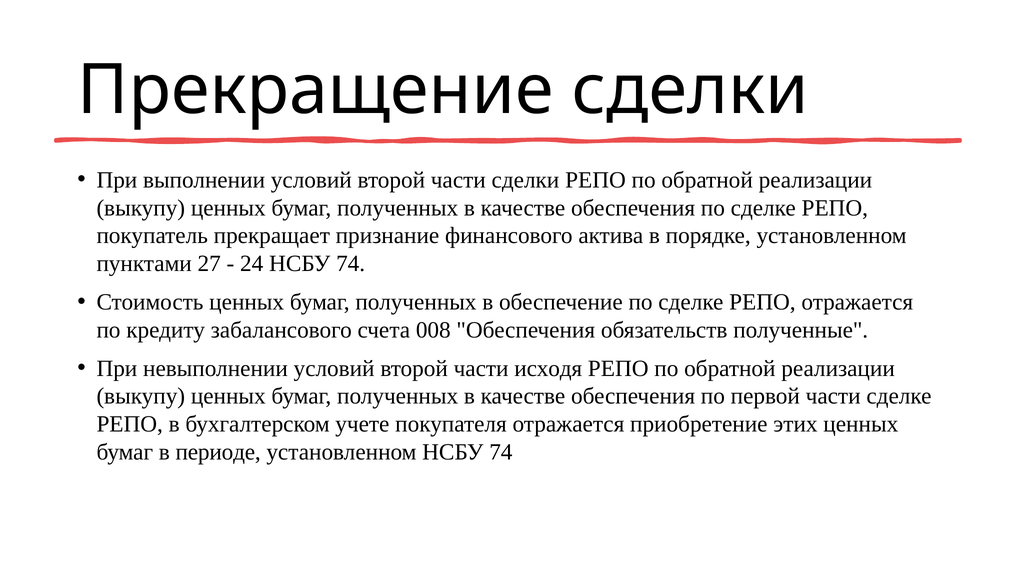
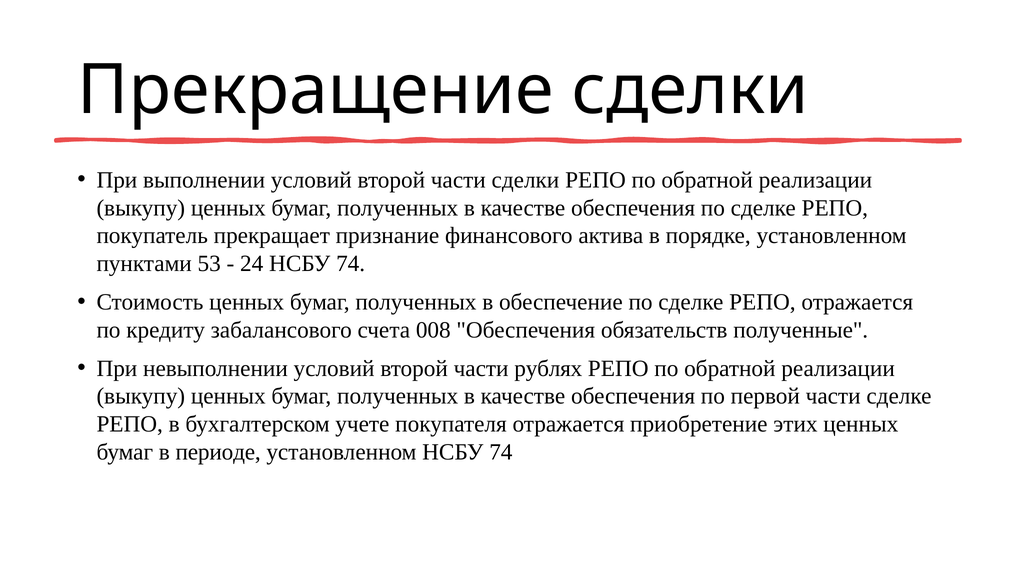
27: 27 -> 53 (209, 264)
исходя: исходя -> рублях (548, 369)
